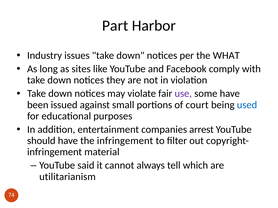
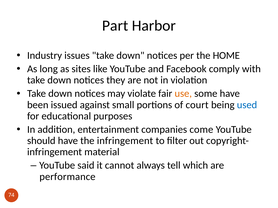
WHAT: WHAT -> HOME (226, 56)
use colour: purple -> orange (183, 94)
arrest: arrest -> come (201, 130)
utilitarianism: utilitarianism -> performance (67, 177)
